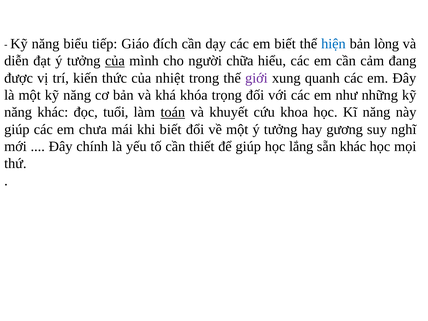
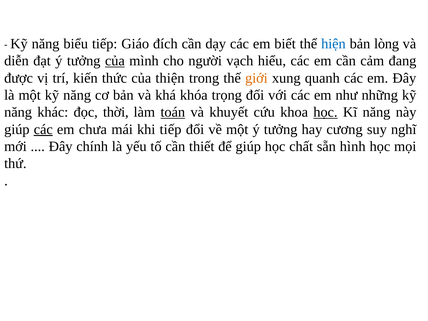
chữa: chữa -> vạch (240, 61)
nhiệt: nhiệt -> thiện (170, 78)
giới colour: purple -> orange (256, 78)
tuổi: tuổi -> thời (116, 112)
học underline: none -> present (325, 112)
các underline: none -> present (43, 129)
khi biết: biết -> tiếp (171, 129)
gương: gương -> cương (345, 129)
lắng: lắng -> chất (301, 146)
sẵn khác: khác -> hình (353, 146)
